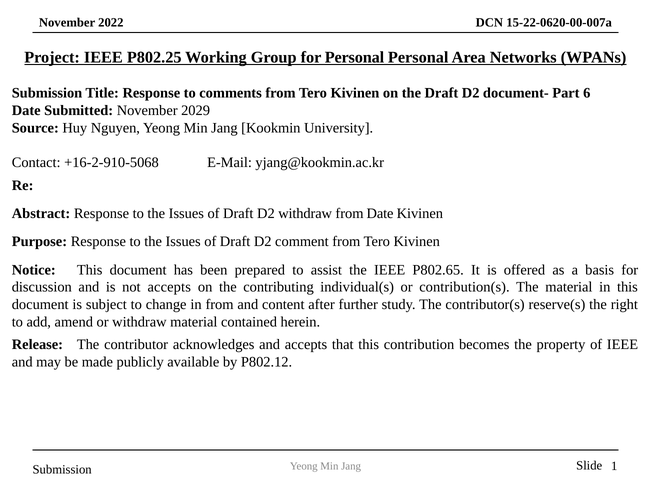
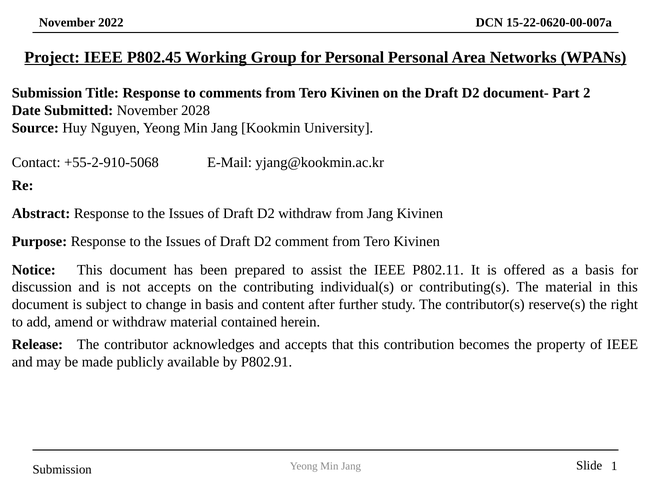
P802.25: P802.25 -> P802.45 (154, 57)
6: 6 -> 2 (587, 93)
2029: 2029 -> 2028 (196, 111)
+16-2-910-5068: +16-2-910-5068 -> +55-2-910-5068 (111, 163)
from Date: Date -> Jang (380, 214)
P802.65: P802.65 -> P802.11 (438, 270)
contribution(s: contribution(s -> contributing(s (464, 287)
in from: from -> basis (220, 305)
P802.12: P802.12 -> P802.91 (267, 362)
